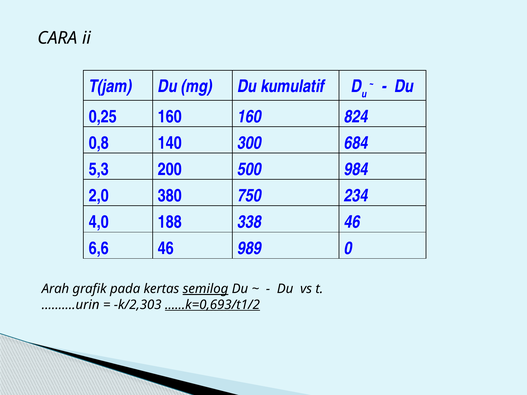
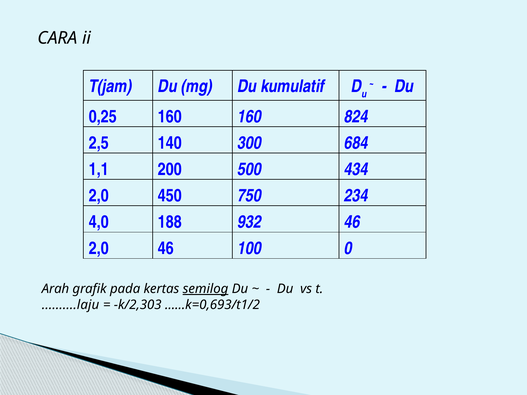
0,8: 0,8 -> 2,5 (99, 143)
5,3: 5,3 -> 1,1 (99, 169)
984: 984 -> 434 (356, 169)
380: 380 -> 450 (170, 196)
338: 338 -> 932 (249, 222)
6,6: 6,6 -> 2,0 (99, 249)
989: 989 -> 100 (249, 249)
..........urin: ..........urin -> ..........laju (71, 305)
......k=0,693/t1/2 underline: present -> none (212, 305)
